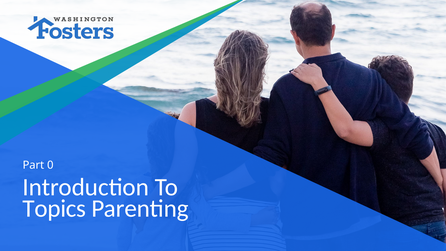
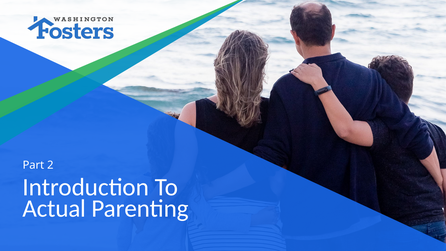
0: 0 -> 2 (50, 165)
Topics: Topics -> Actual (54, 209)
